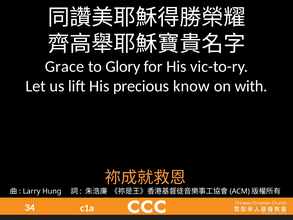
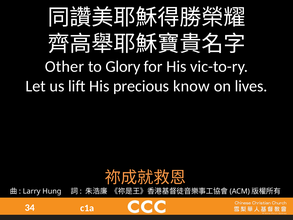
Grace: Grace -> Other (64, 67)
with: with -> lives (251, 86)
